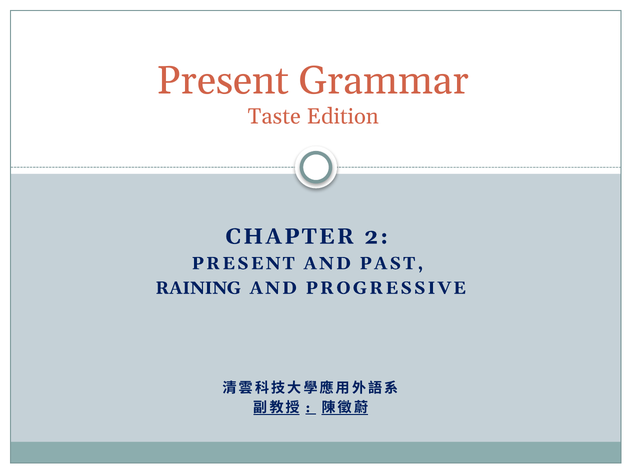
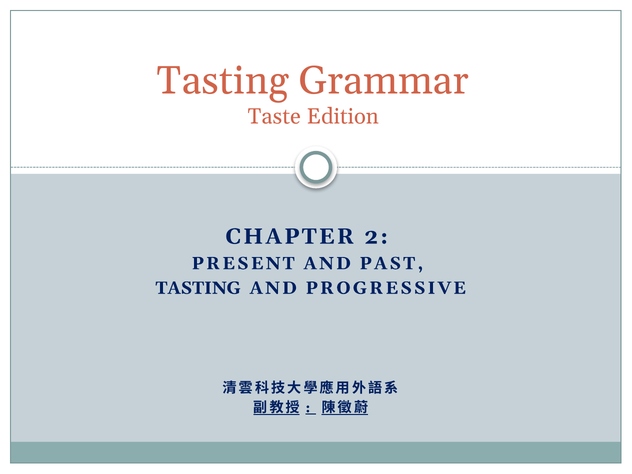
Present: Present -> Tasting (223, 81)
RAINING: RAINING -> TASTING (198, 288)
